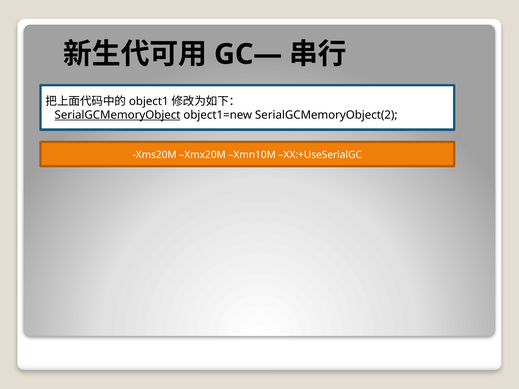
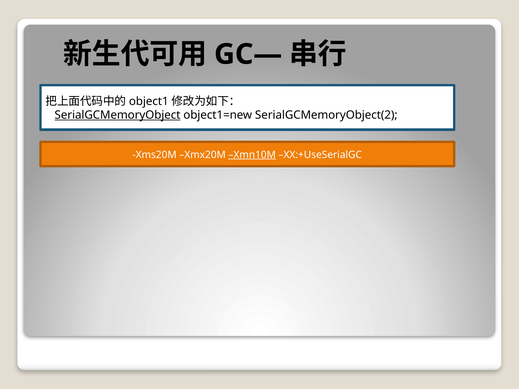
Xmn10M underline: none -> present (252, 155)
